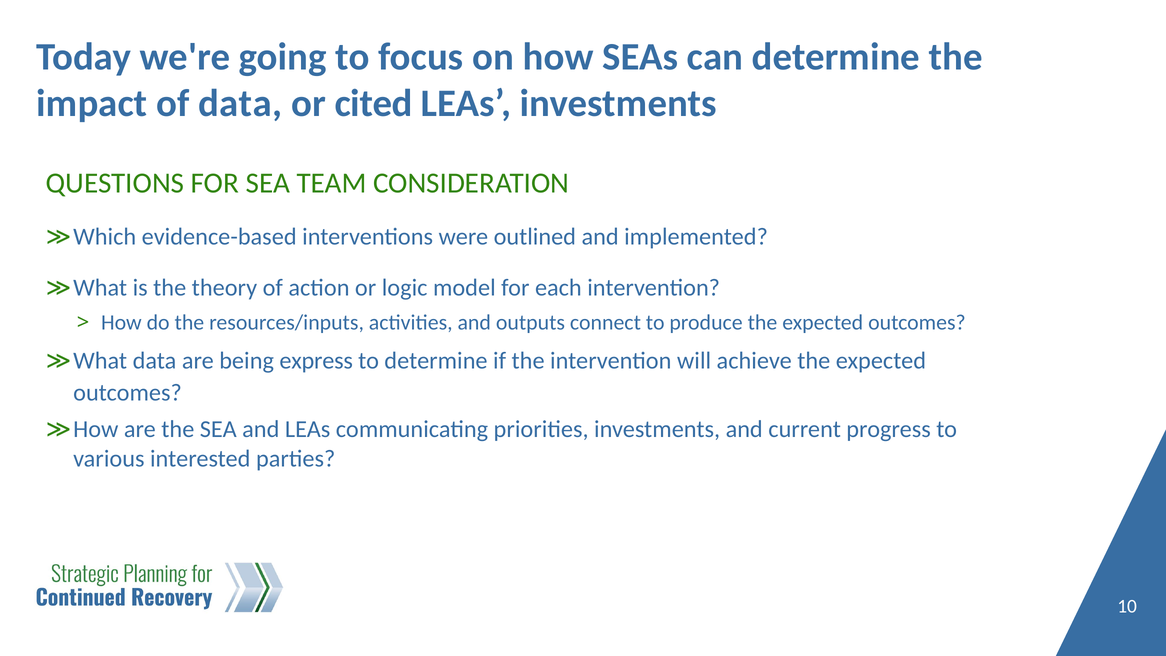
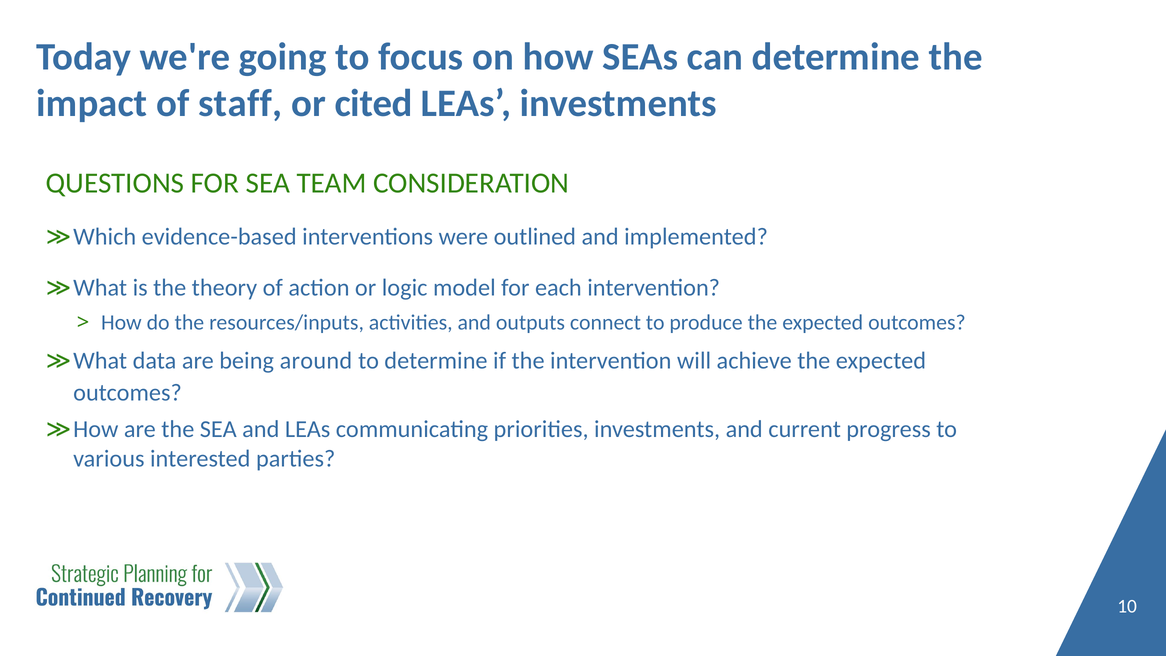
of data: data -> staff (240, 103)
express: express -> around (316, 361)
